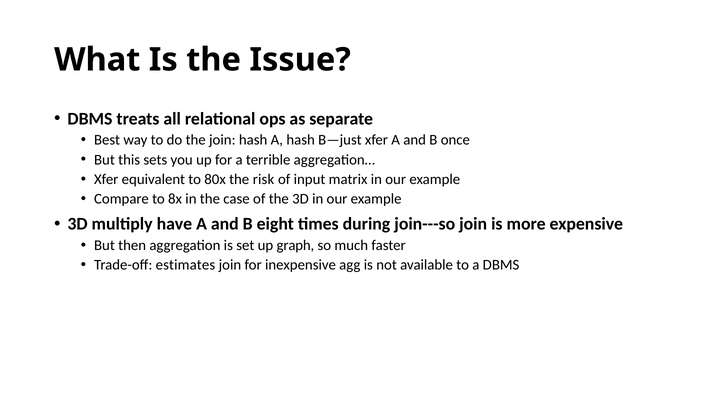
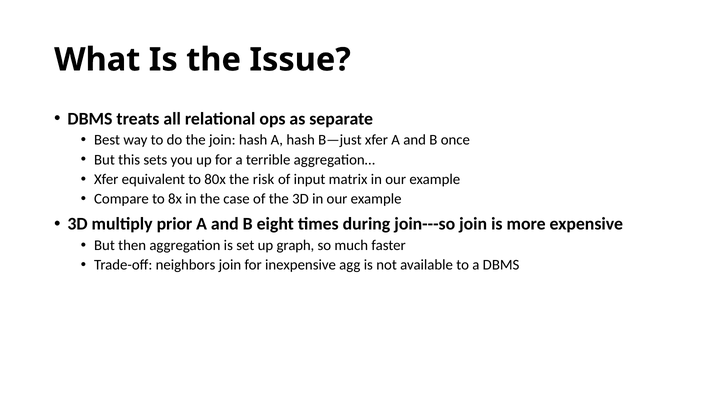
have: have -> prior (174, 224)
estimates: estimates -> neighbors (186, 265)
